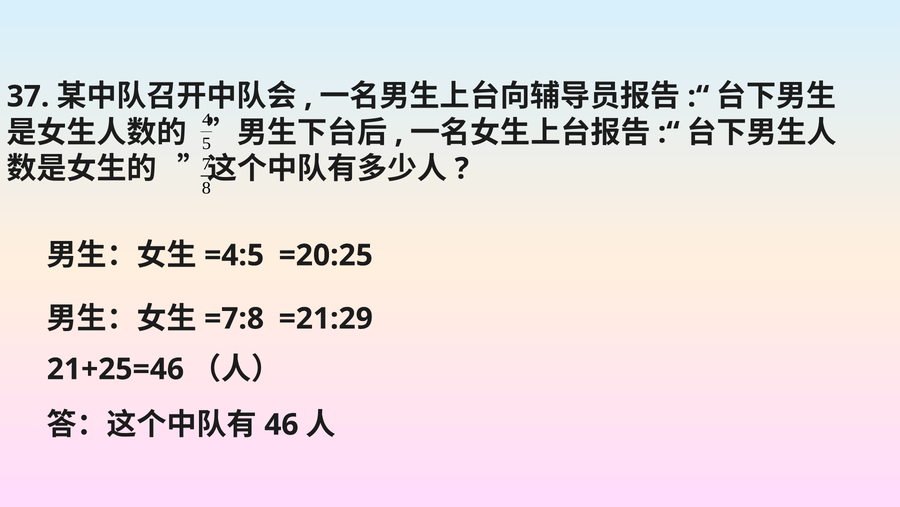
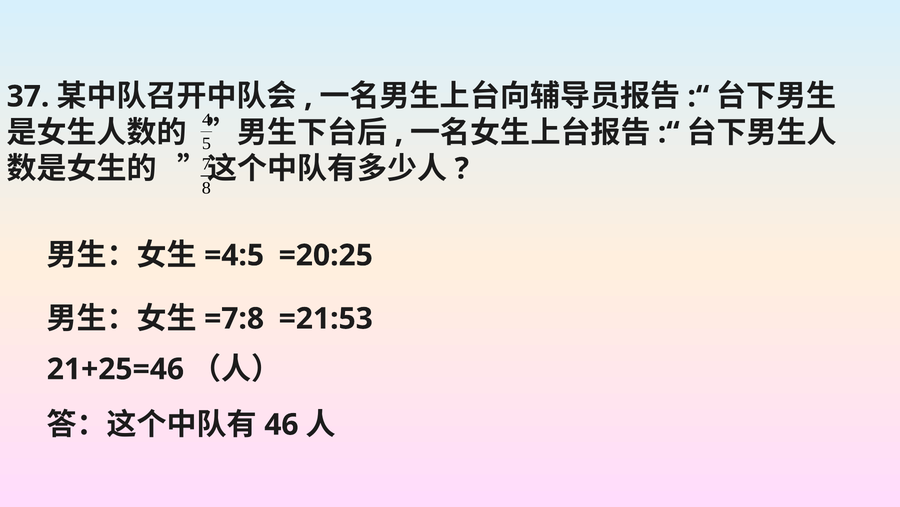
=21:29: =21:29 -> =21:53 (326, 318)
